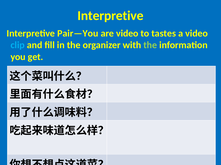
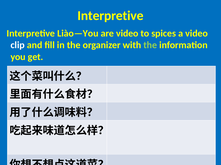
Pair—You: Pair—You -> Liào—You (78, 33)
tastes: tastes -> spices (164, 33)
clip colour: light blue -> white (18, 45)
